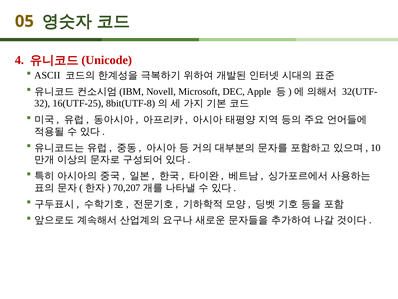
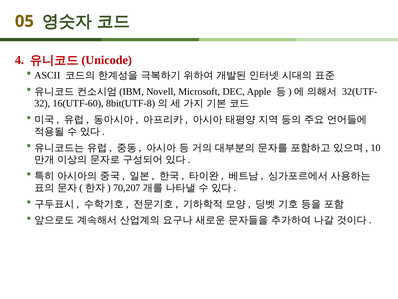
16(UTF-25: 16(UTF-25 -> 16(UTF-60 (78, 103)
